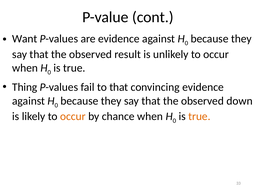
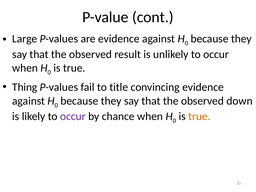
Want: Want -> Large (25, 39)
to that: that -> title (119, 87)
occur colour: orange -> purple (73, 116)
